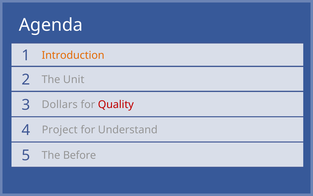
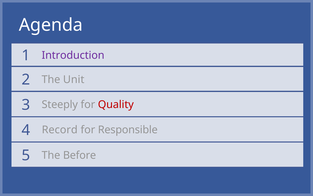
Introduction colour: orange -> purple (73, 55)
Dollars: Dollars -> Steeply (60, 104)
Project: Project -> Record (60, 130)
Understand: Understand -> Responsible (128, 130)
